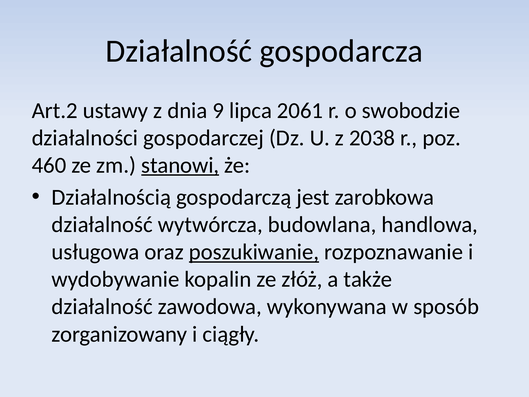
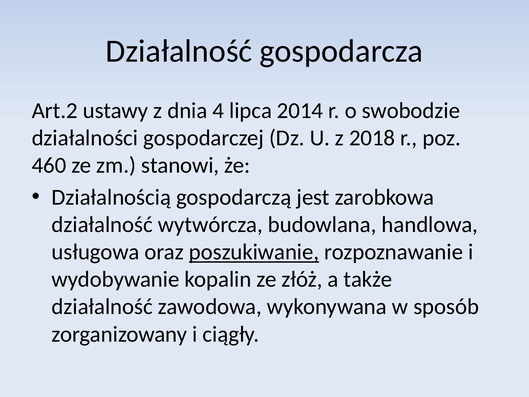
9: 9 -> 4 (218, 110)
2061: 2061 -> 2014 (300, 110)
2038: 2038 -> 2018 (372, 138)
stanowi underline: present -> none (180, 165)
